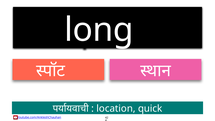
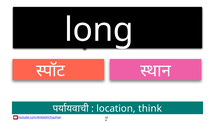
quick: quick -> think (150, 108)
